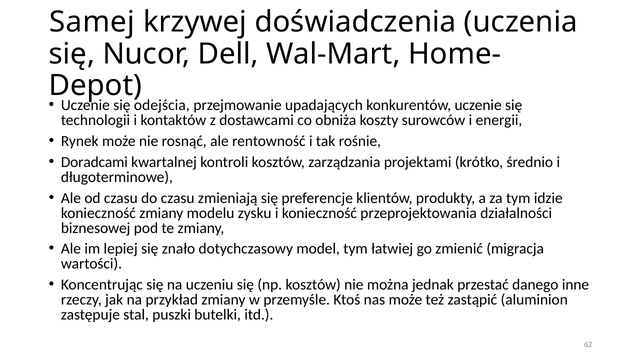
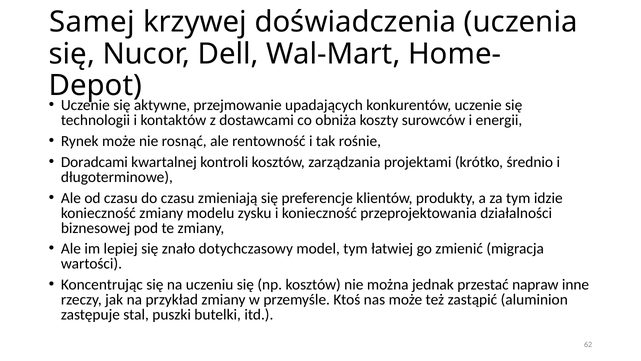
odejścia: odejścia -> aktywne (162, 105)
danego: danego -> napraw (535, 284)
